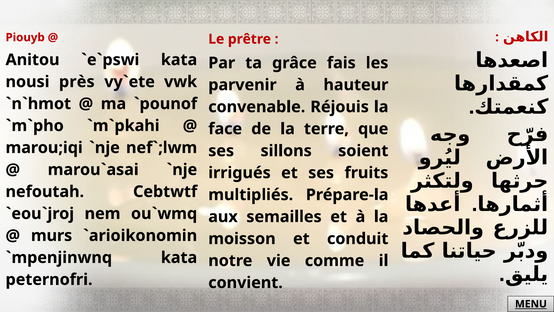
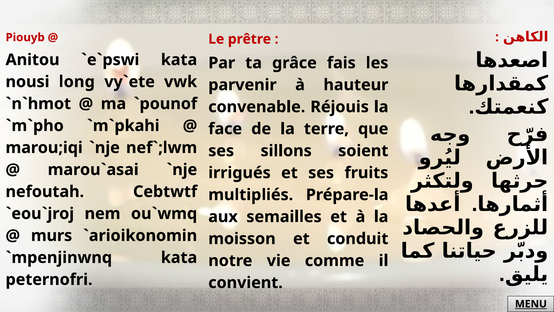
près: près -> long (77, 82)
